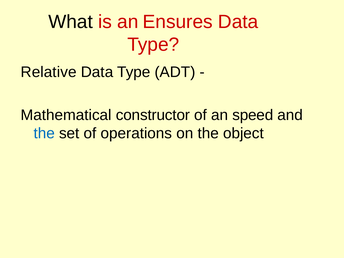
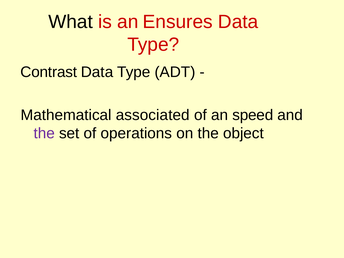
Relative: Relative -> Contrast (49, 72)
constructor: constructor -> associated (153, 115)
the colour: blue -> purple (44, 133)
